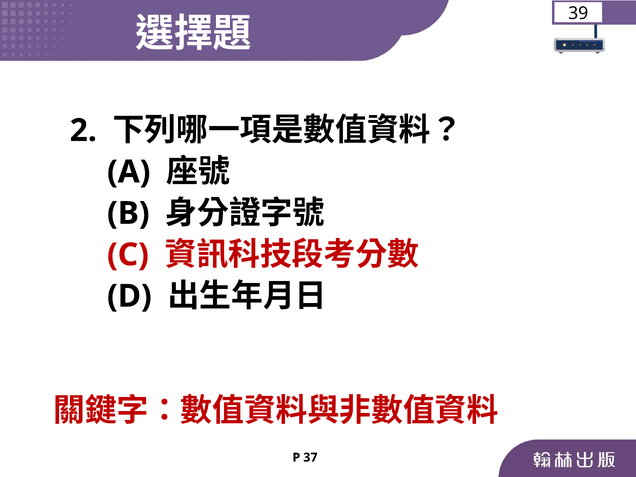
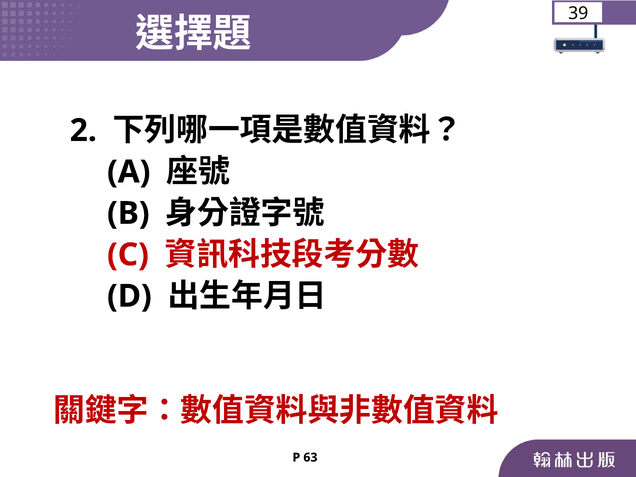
37: 37 -> 63 (310, 457)
